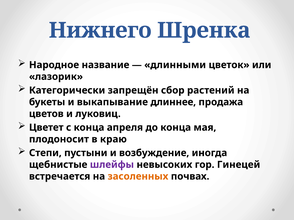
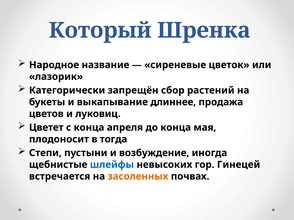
Нижнего: Нижнего -> Который (100, 30)
длинными: длинными -> сиреневые (175, 65)
краю: краю -> тогда (114, 140)
шлейфы colour: purple -> blue (112, 165)
